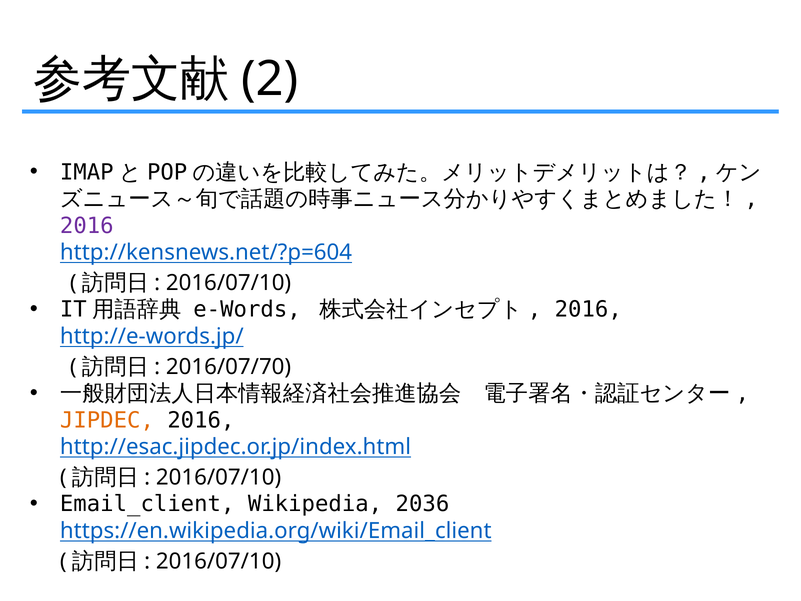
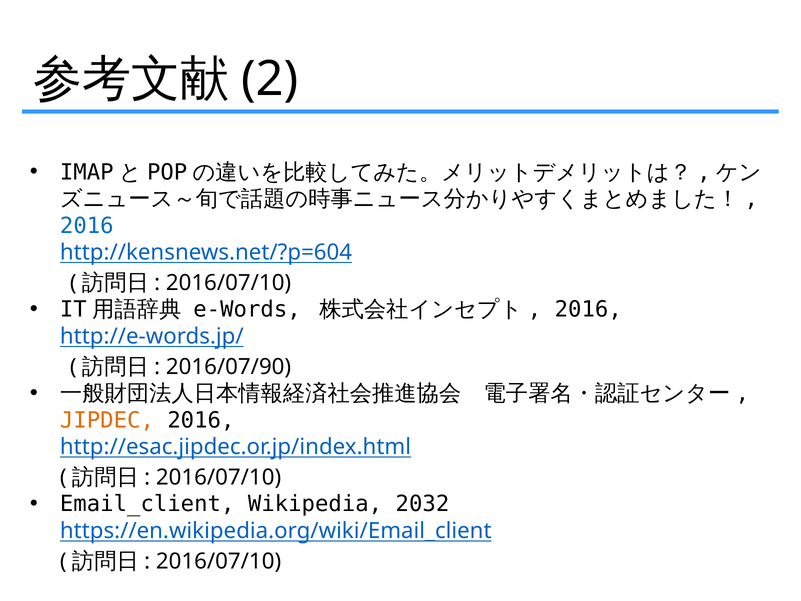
2016 colour: purple -> blue (87, 226)
2016/07/70: 2016/07/70 -> 2016/07/90 (229, 367)
2036: 2036 -> 2032 (422, 504)
